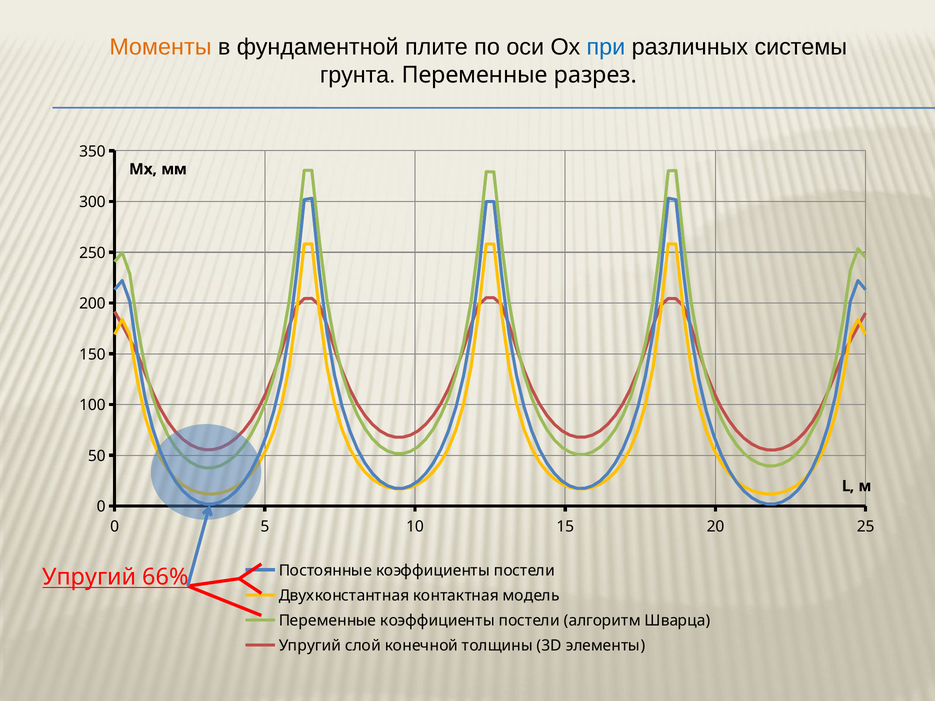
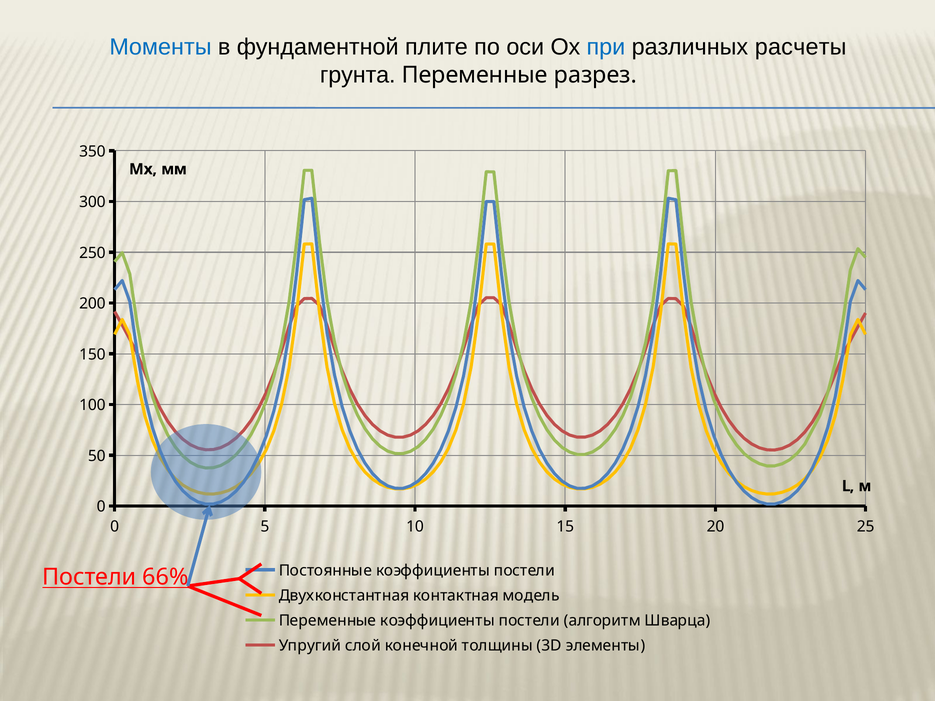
Моменты colour: orange -> blue (161, 47)
системы: системы -> расчеты (801, 47)
Упругий: Упругий -> Постели (89, 577)
